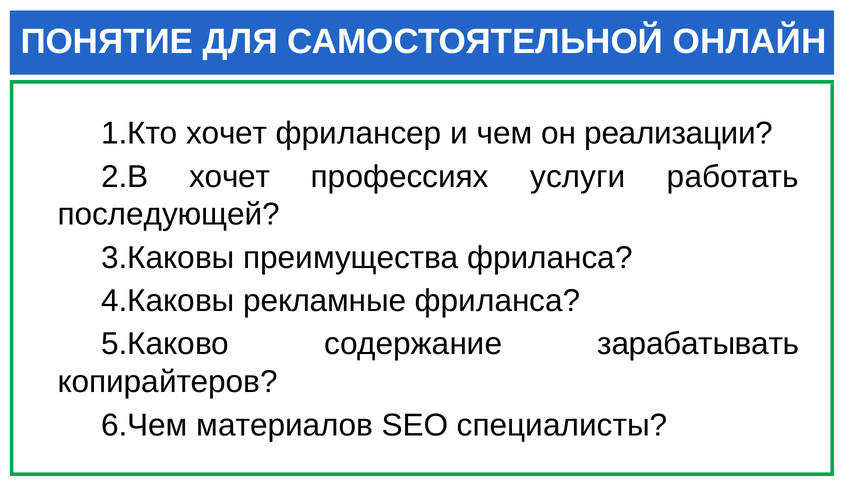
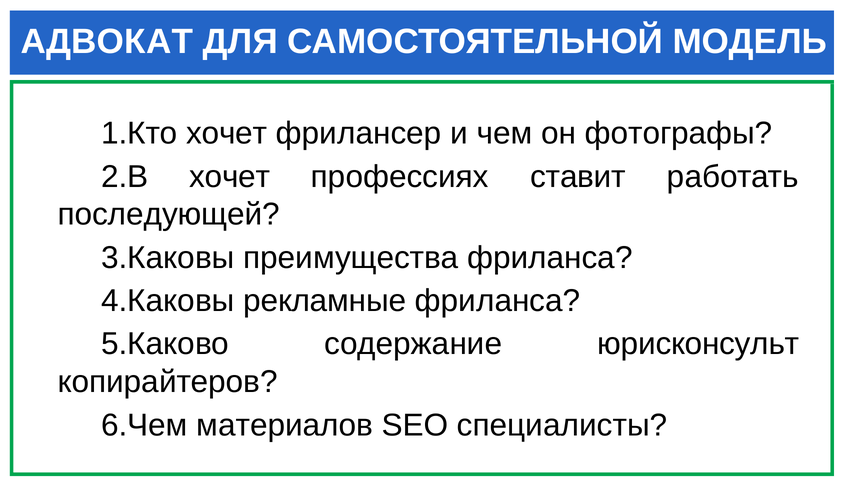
ПОНЯТИE: ПОНЯТИE -> АДВОКАТ (107, 42)
ОНЛАЙН: ОНЛАЙН -> МОДЕЛЬ (750, 42)
реализации: реализации -> фотографы (679, 134)
услуги: услуги -> ставит (578, 177)
зарабатывать: зарабатывать -> юрисконсульт (698, 344)
